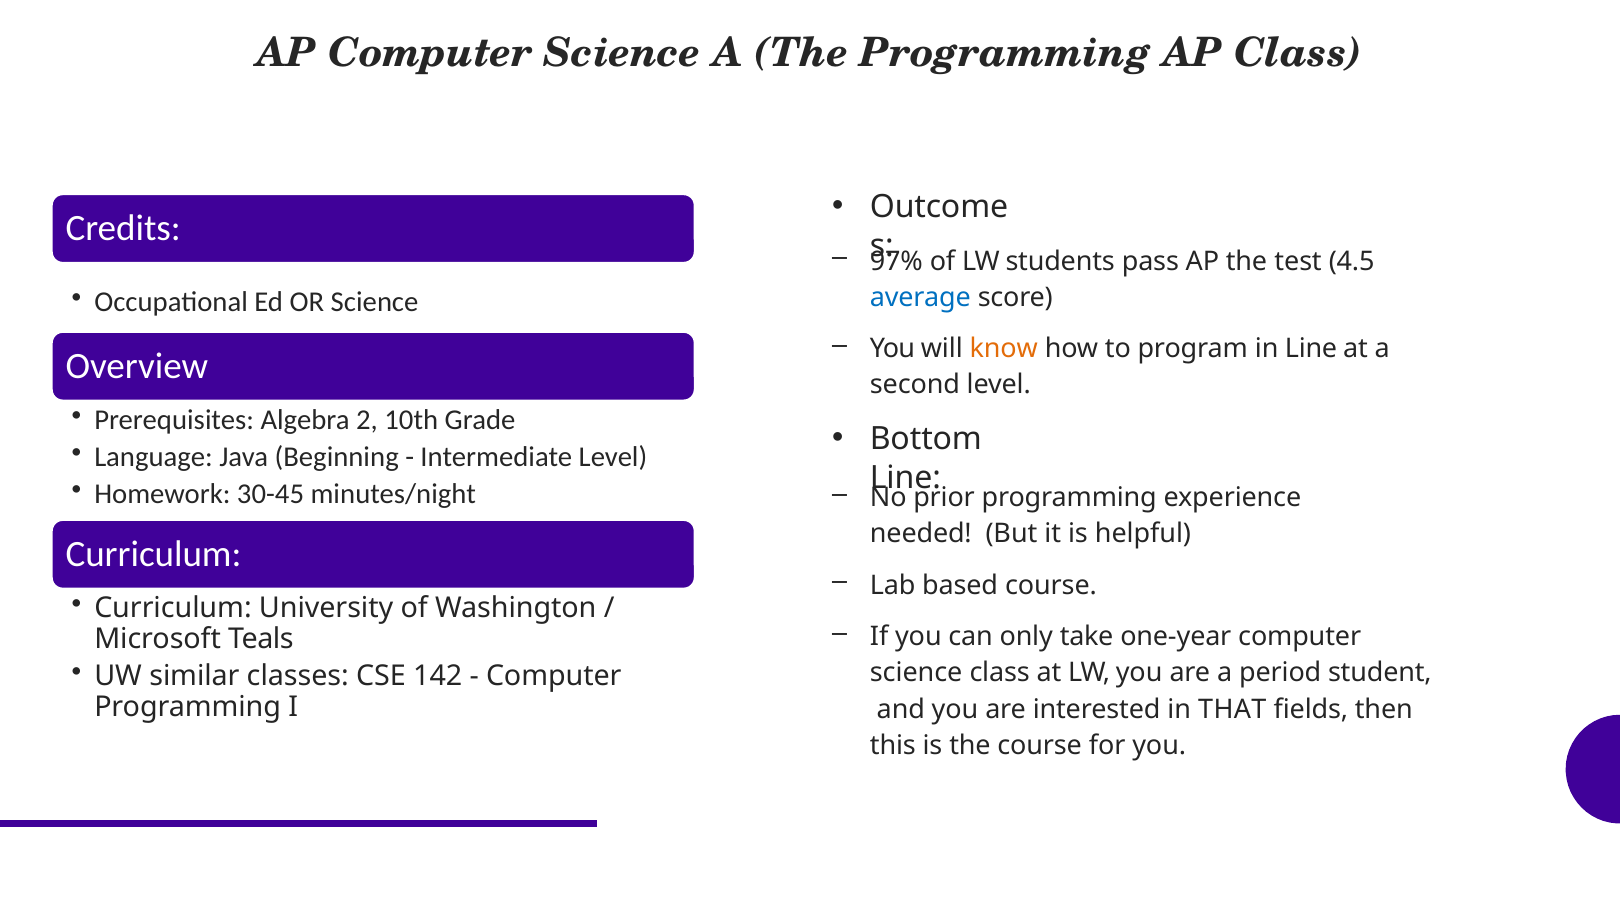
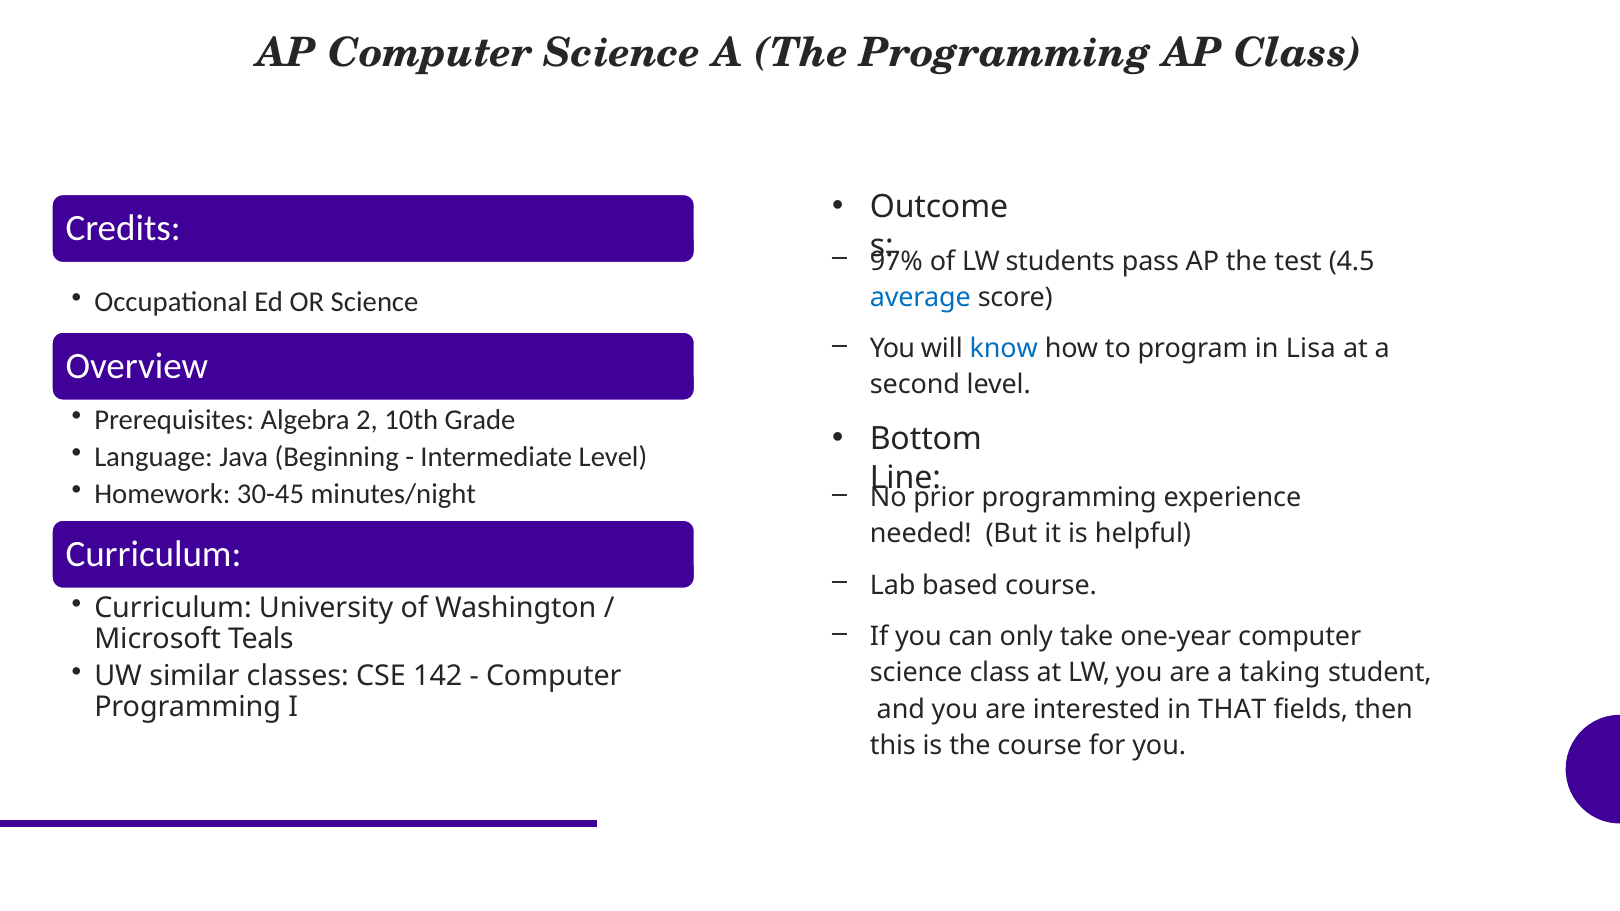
know colour: orange -> blue (1004, 349)
in Line: Line -> Lisa (1311, 349)
period: period -> taking (1280, 673)
